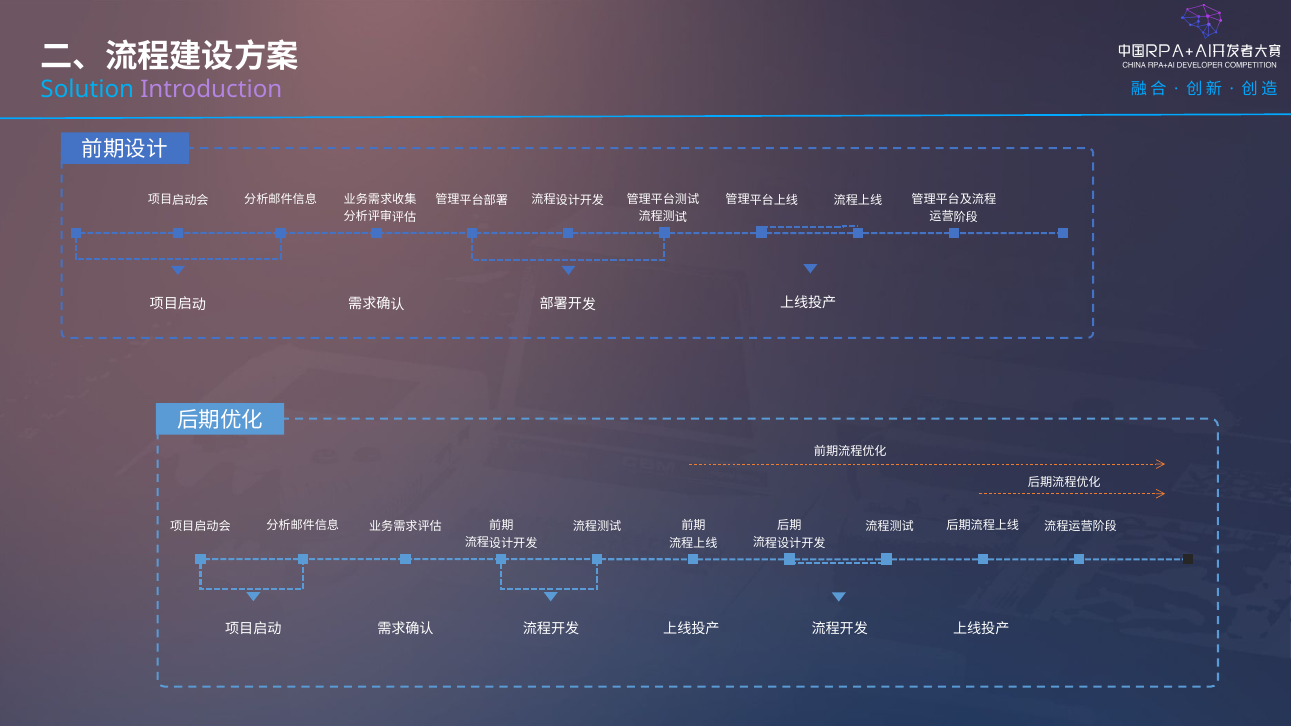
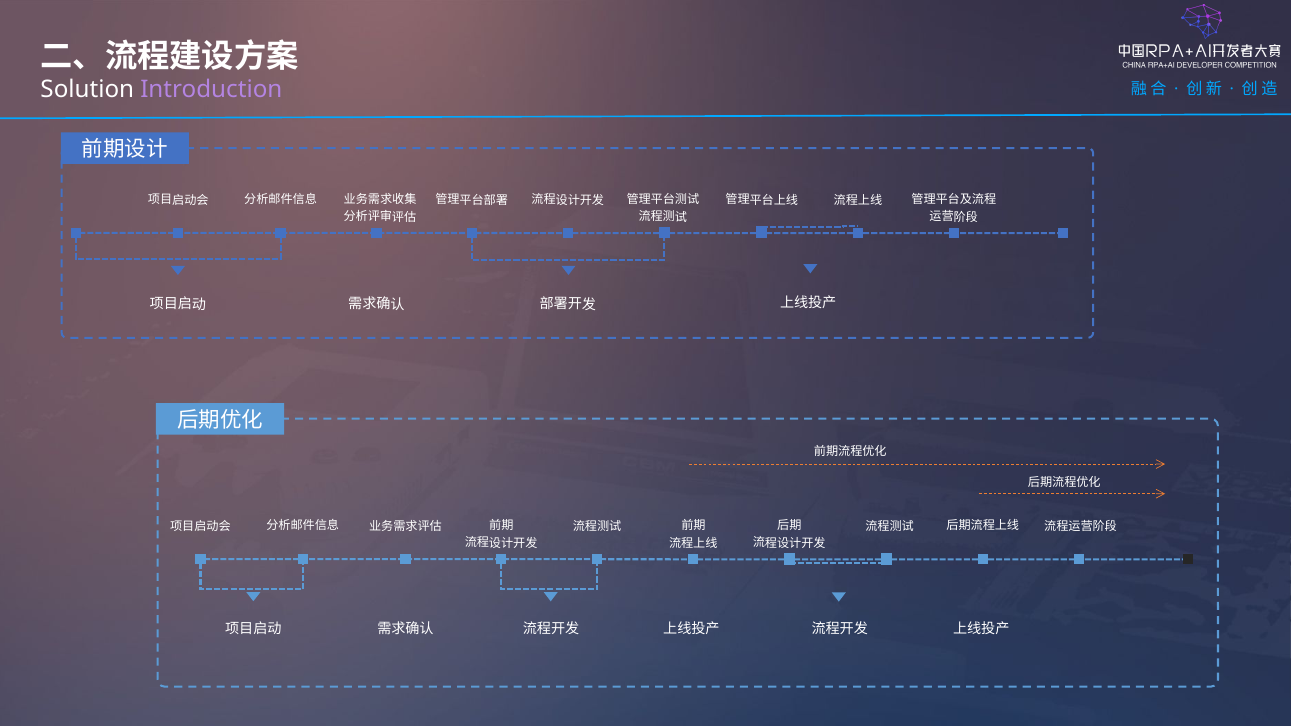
Solution colour: light blue -> white (87, 90)
